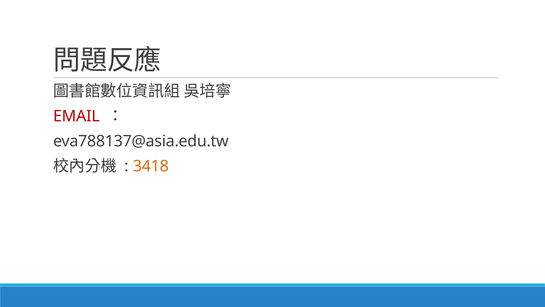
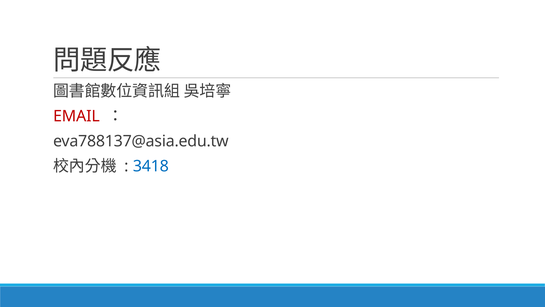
3418 colour: orange -> blue (151, 166)
